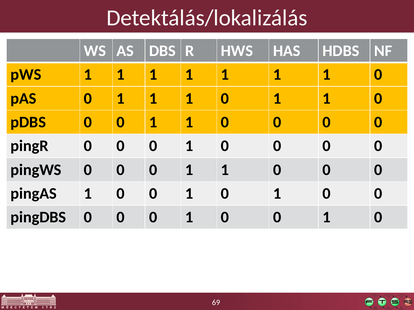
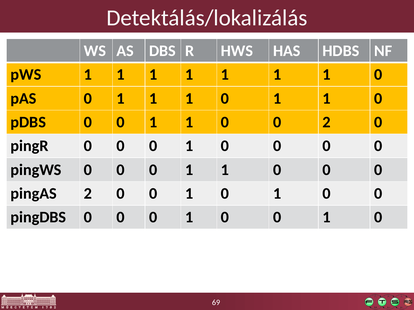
0: 0 -> 2 (327, 122)
pingAS 1: 1 -> 2 (88, 194)
